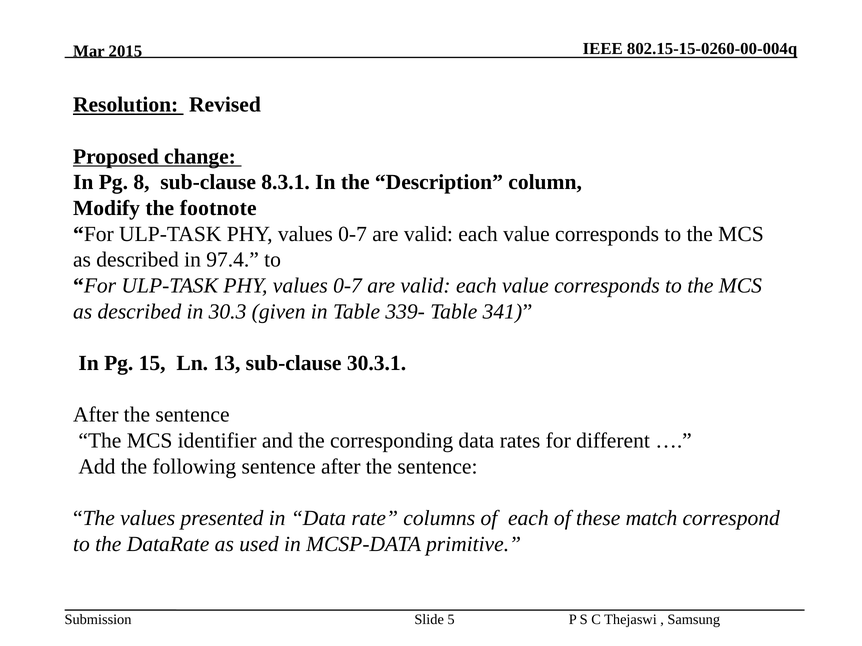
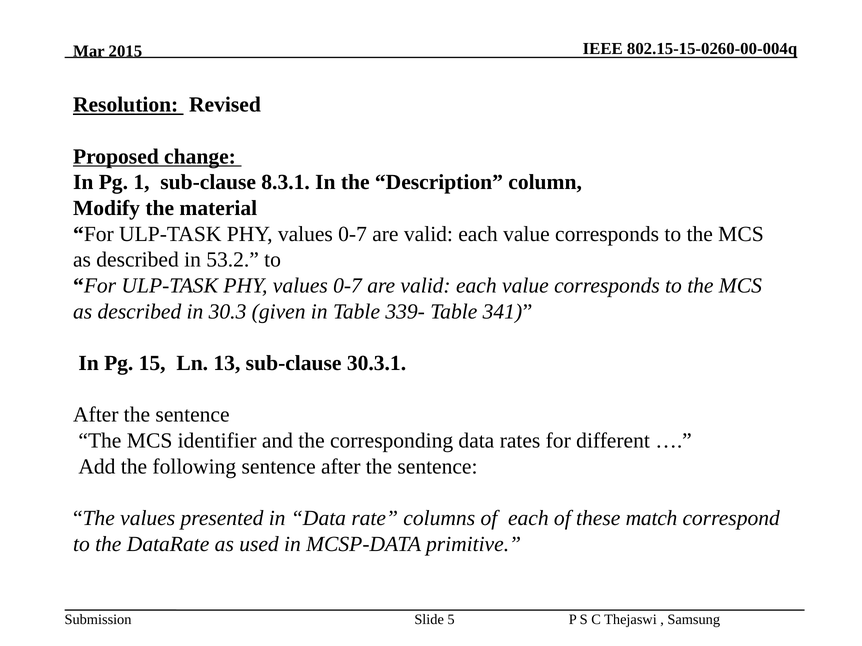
8: 8 -> 1 (141, 182)
footnote: footnote -> material (218, 208)
97.4: 97.4 -> 53.2 (233, 260)
